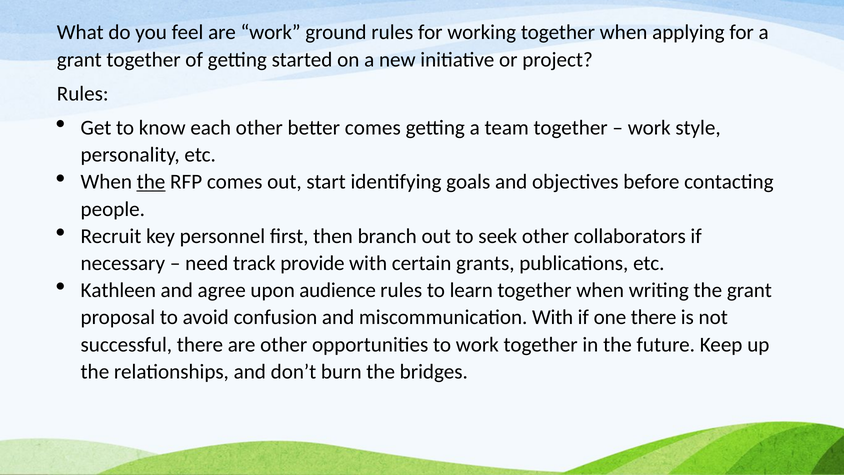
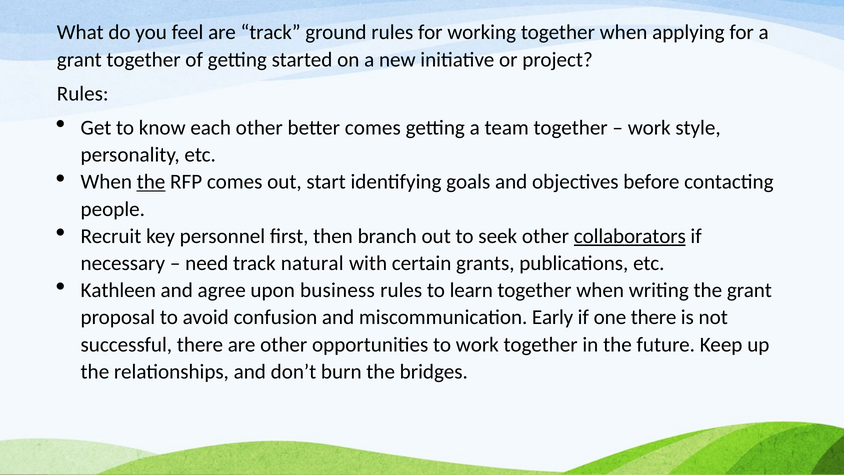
are work: work -> track (271, 32)
collaborators underline: none -> present (630, 236)
provide: provide -> natural (312, 263)
audience: audience -> business (337, 290)
miscommunication With: With -> Early (553, 317)
